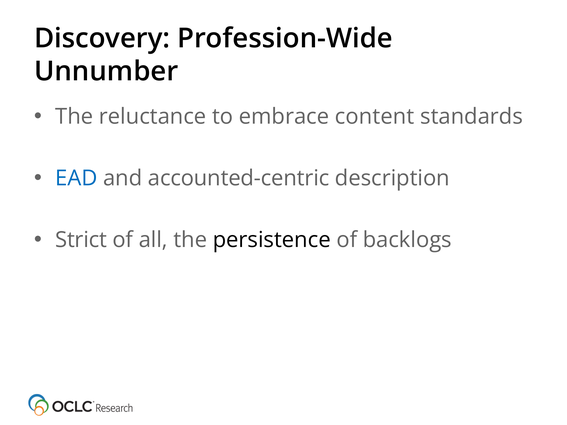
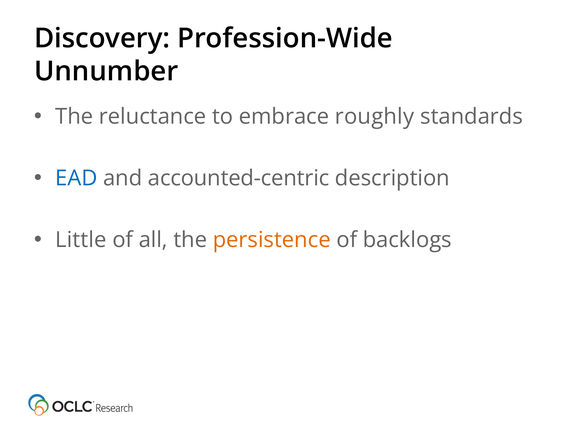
content: content -> roughly (375, 117)
Strict: Strict -> Little (81, 240)
persistence colour: black -> orange (272, 240)
